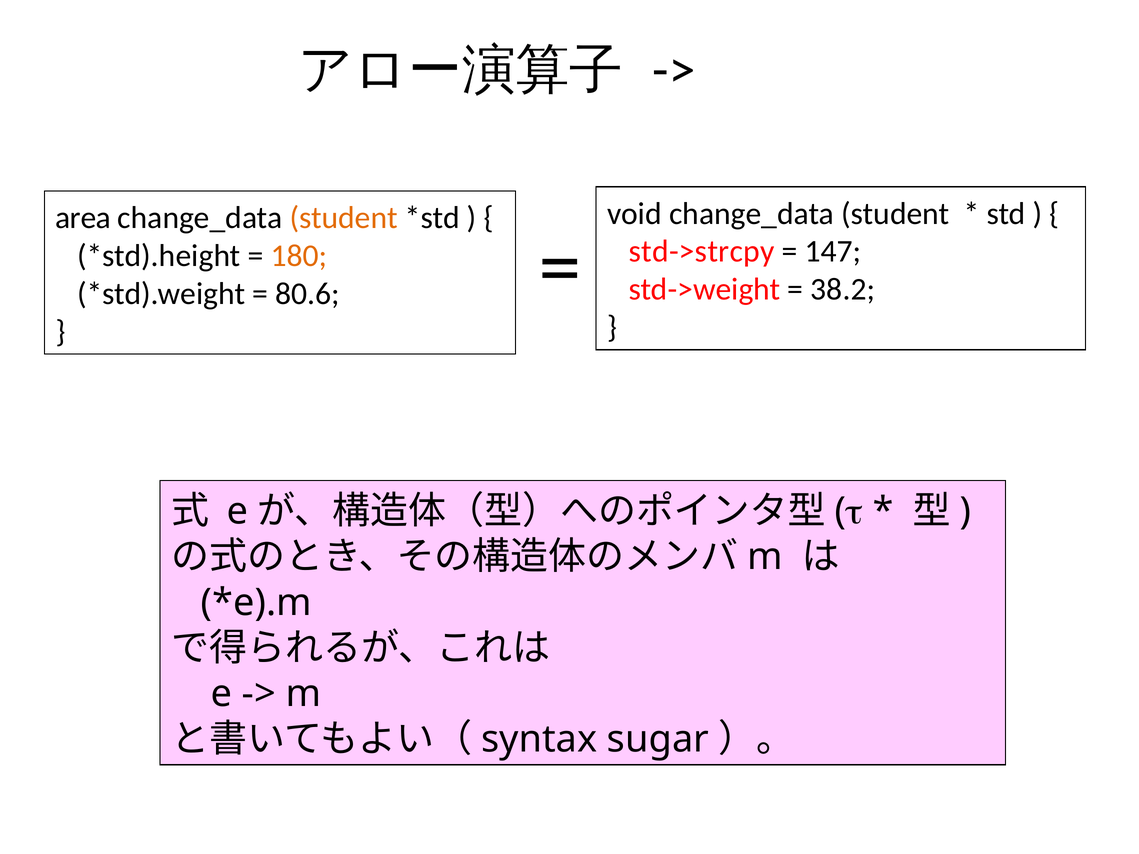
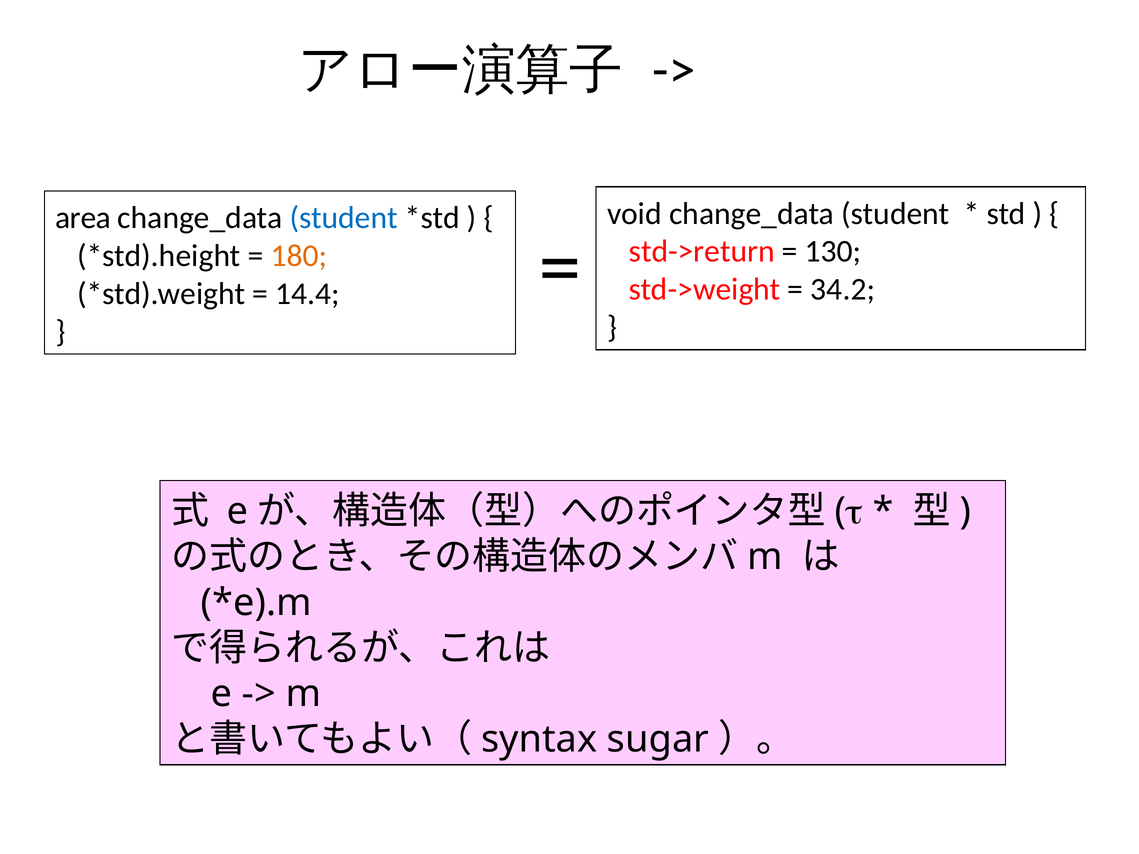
student colour: orange -> blue (344, 218)
std->strcpy: std->strcpy -> std->return (702, 252)
147: 147 -> 130 (833, 252)
38.2: 38.2 -> 34.2 (843, 290)
80.6: 80.6 -> 14.4 (308, 294)
